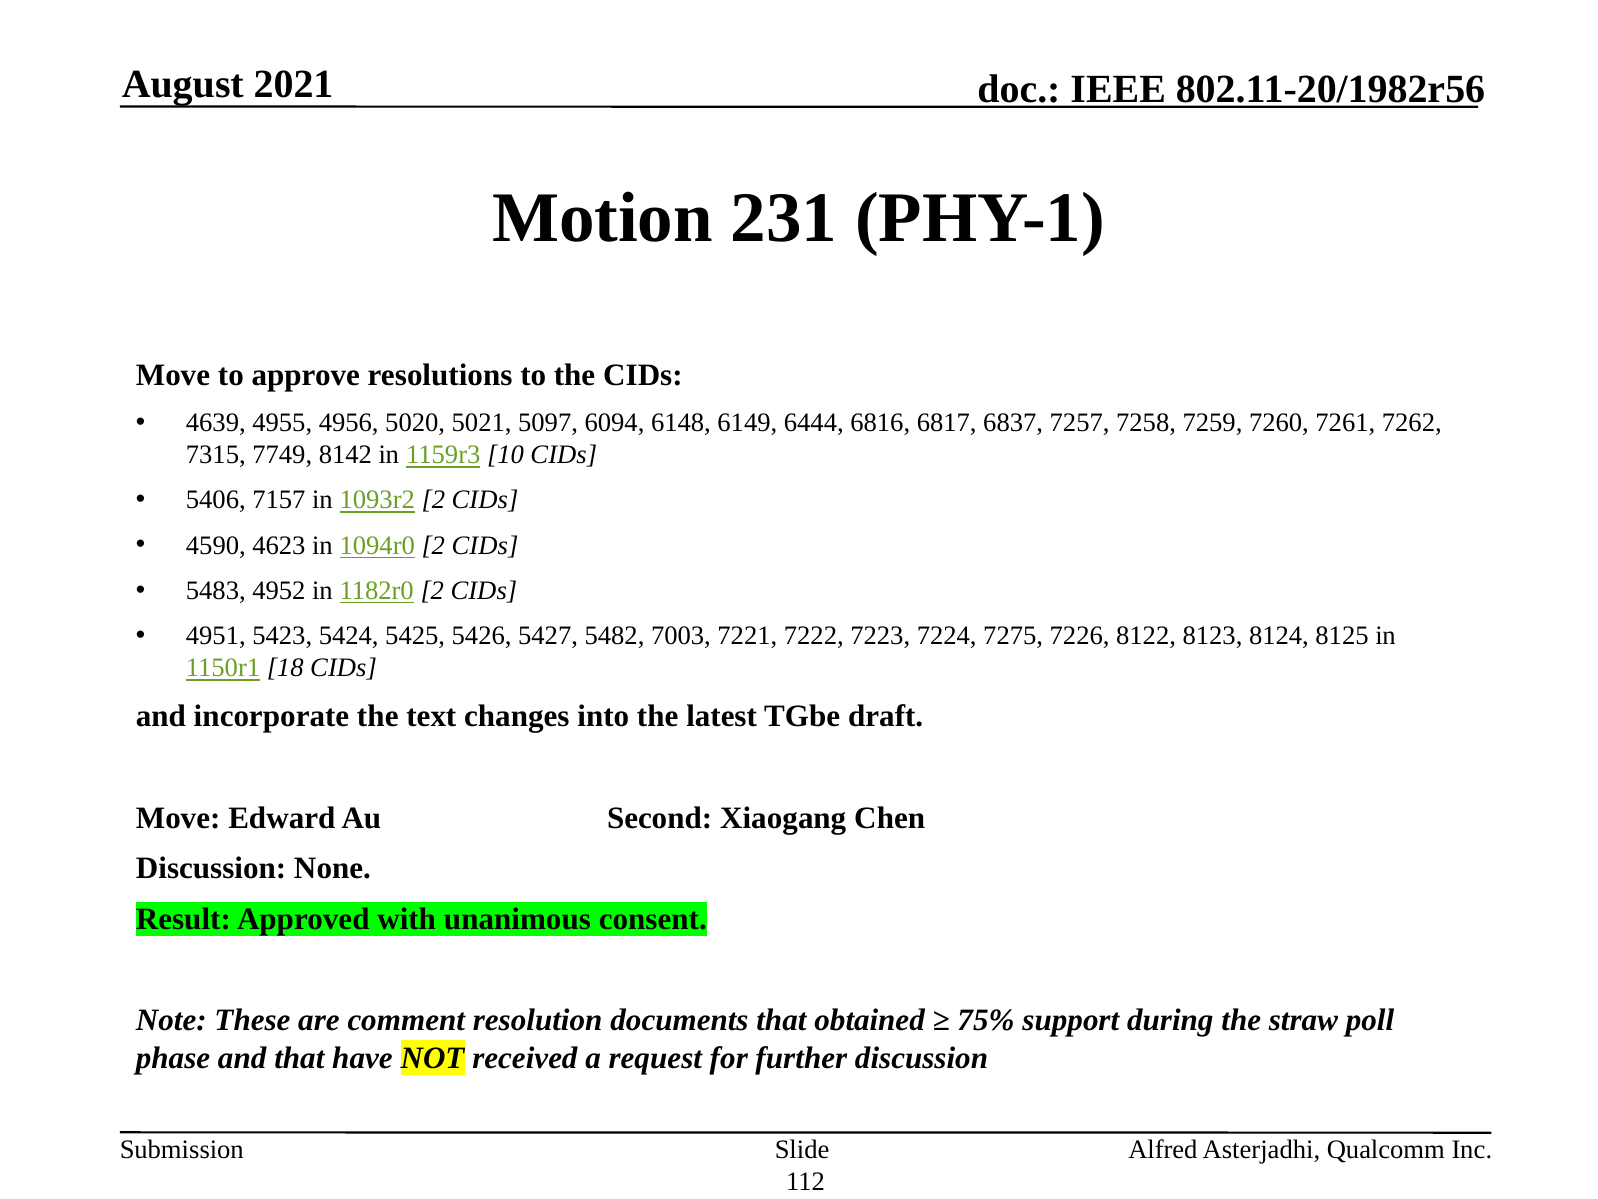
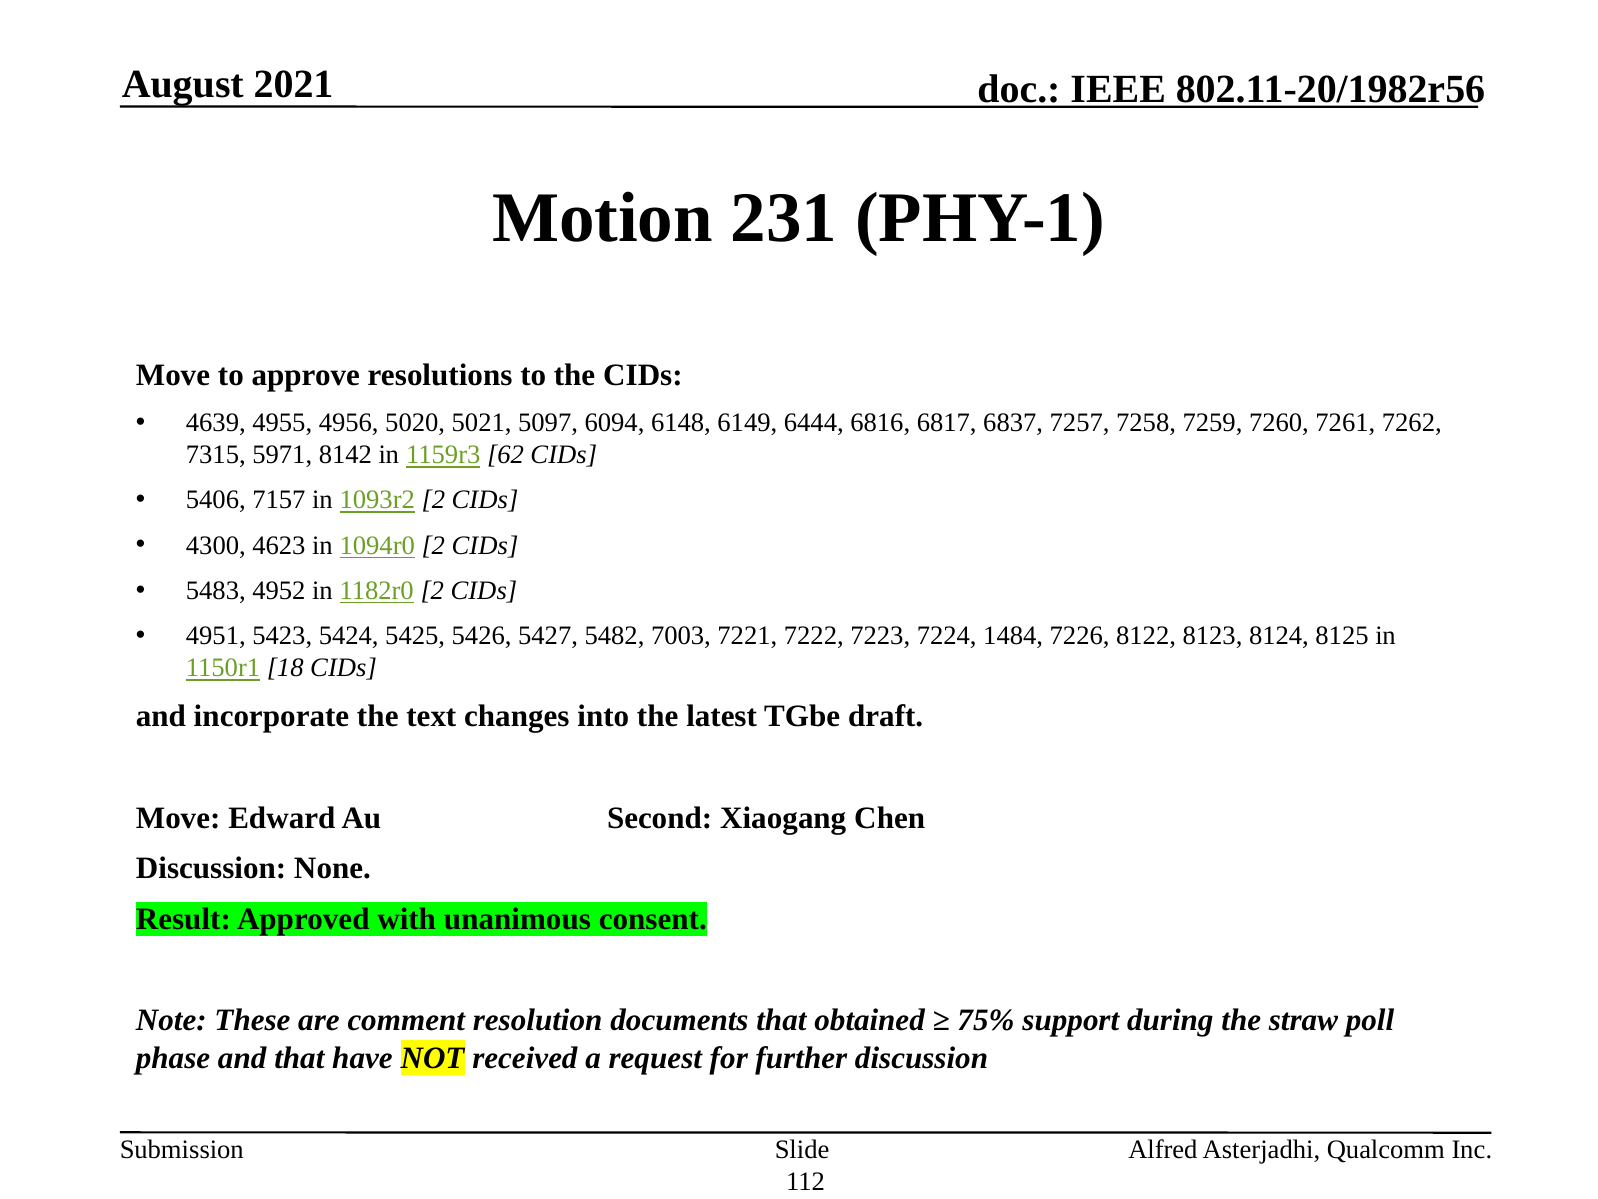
7749: 7749 -> 5971 (282, 455)
10: 10 -> 62 (506, 455)
4590: 4590 -> 4300 (216, 545)
7275: 7275 -> 1484 (1013, 636)
